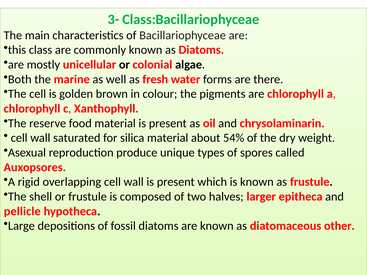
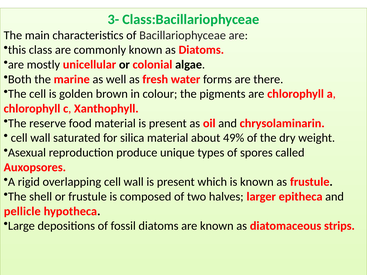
54%: 54% -> 49% (234, 138)
other: other -> strips (339, 226)
